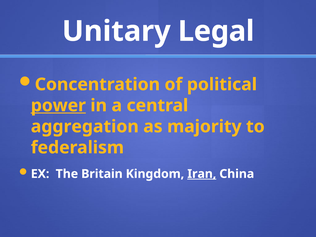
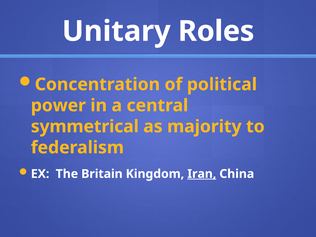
Legal: Legal -> Roles (216, 31)
power underline: present -> none (58, 105)
aggregation: aggregation -> symmetrical (85, 127)
